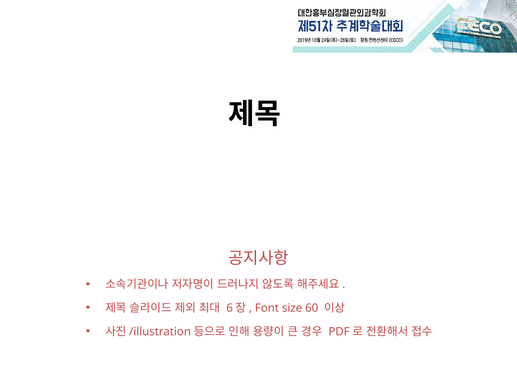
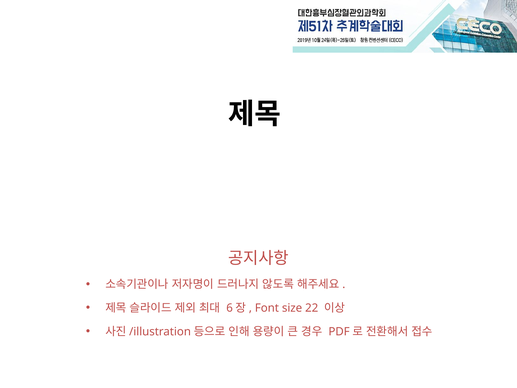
60: 60 -> 22 (312, 308)
